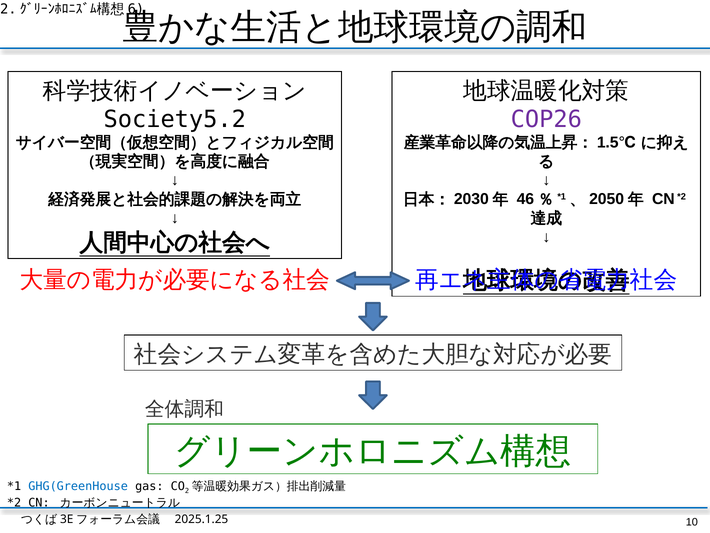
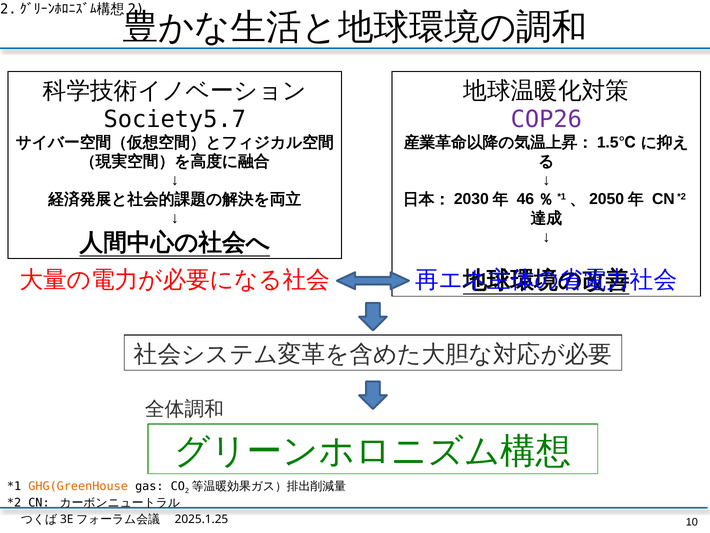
6: 6 -> 2 (136, 9)
Society5.2: Society5.2 -> Society5.7 (175, 119)
GHG(GreenHouse colour: blue -> orange (78, 486)
